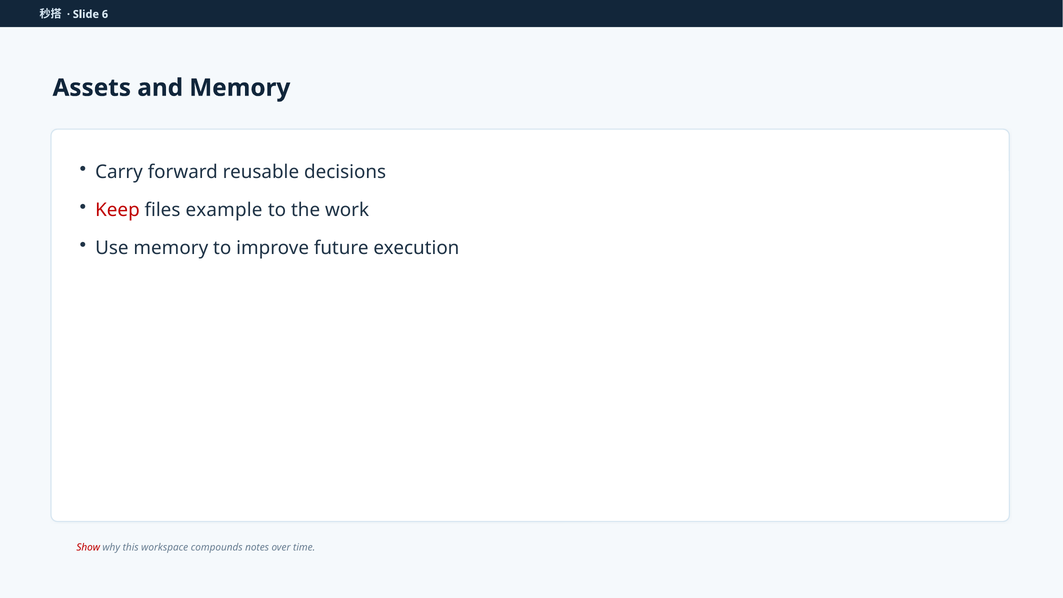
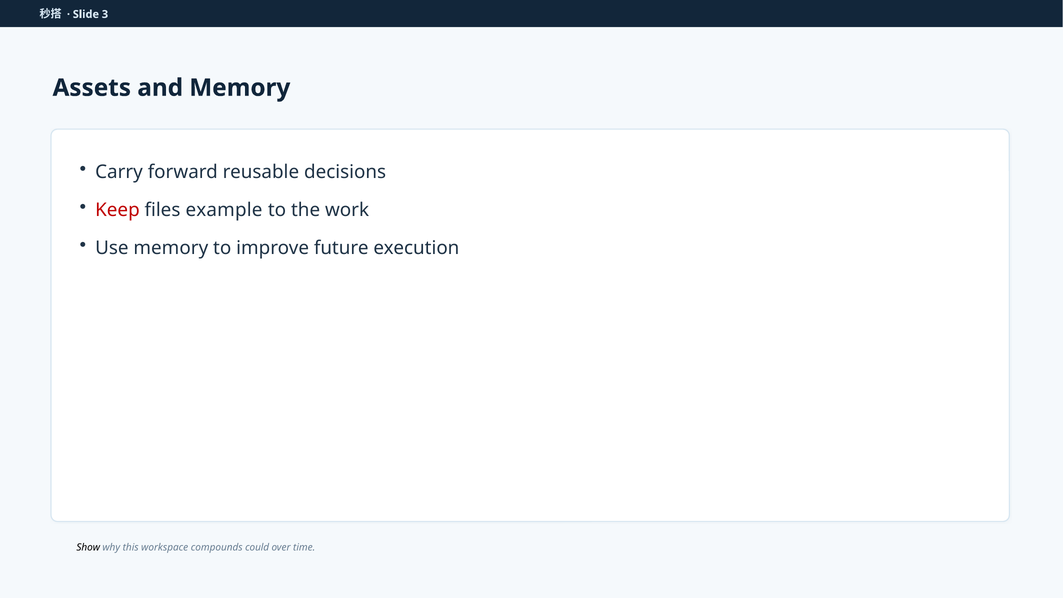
6: 6 -> 3 (105, 14)
Show colour: red -> black (88, 548)
notes: notes -> could (257, 548)
